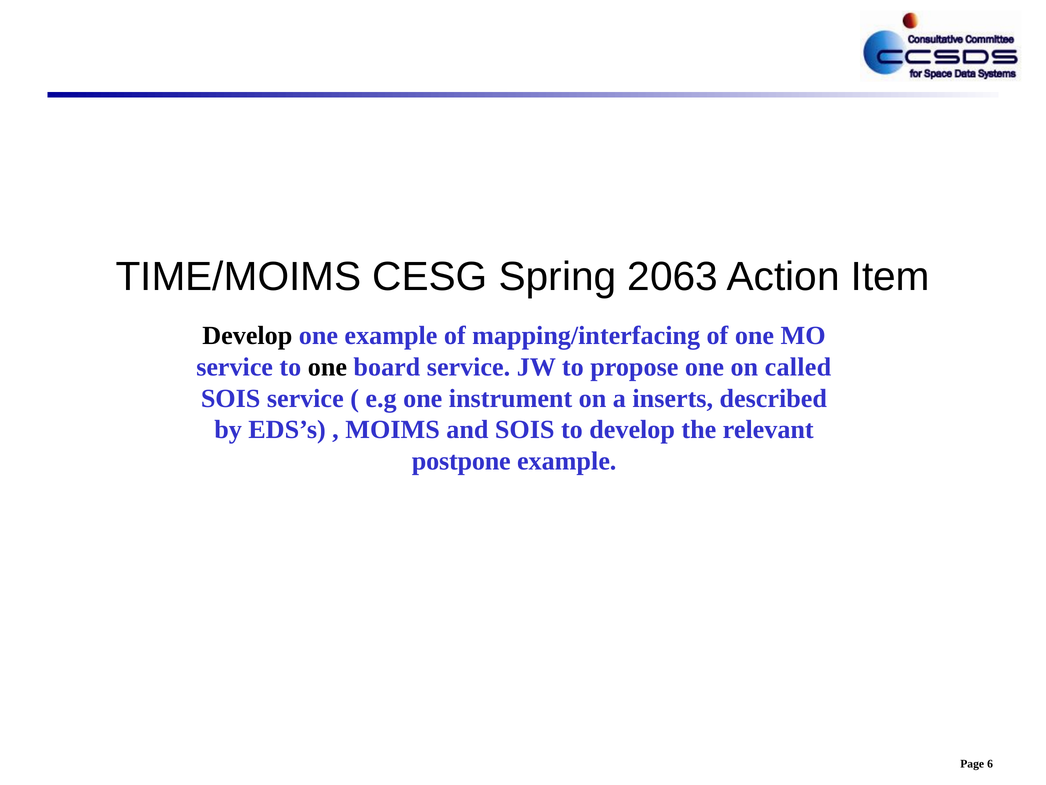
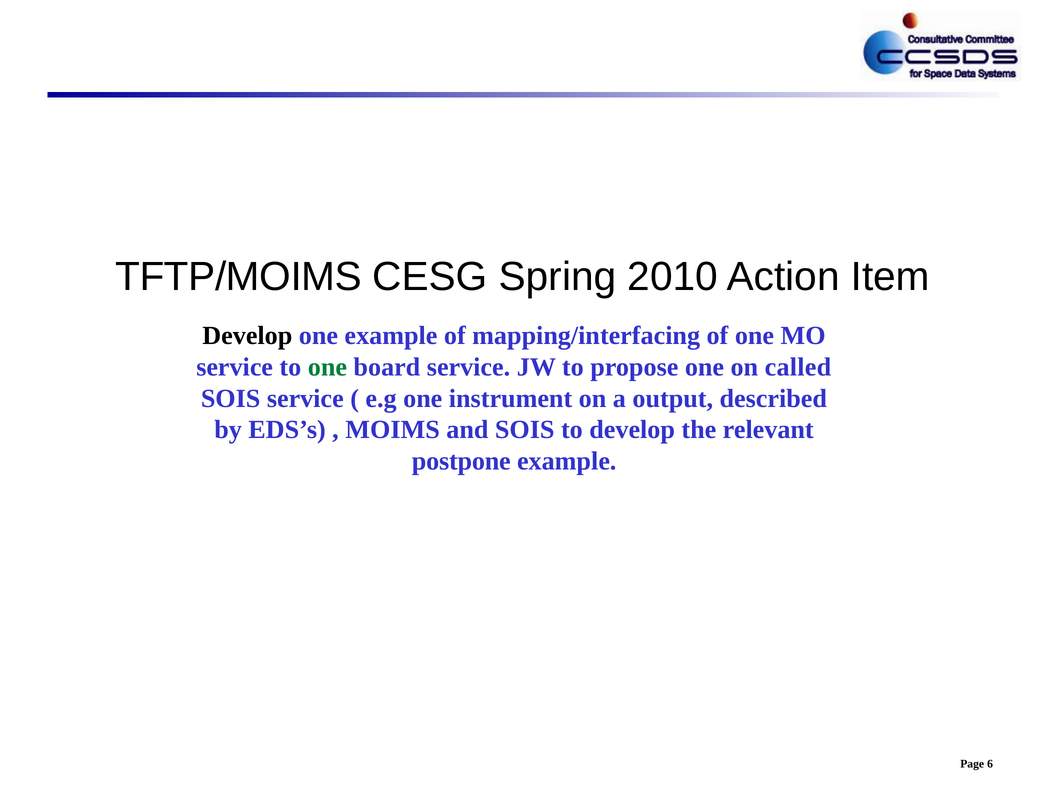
TIME/MOIMS: TIME/MOIMS -> TFTP/MOIMS (239, 276)
2063: 2063 -> 2010 (673, 276)
one colour: black -> green (327, 367)
inserts: inserts -> output (673, 398)
